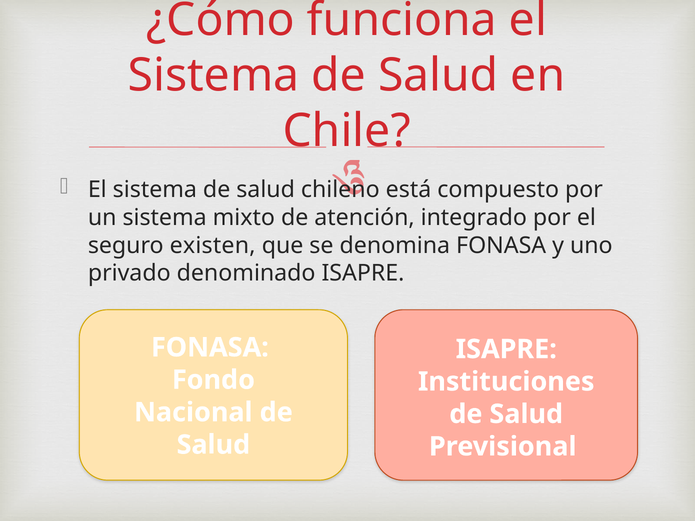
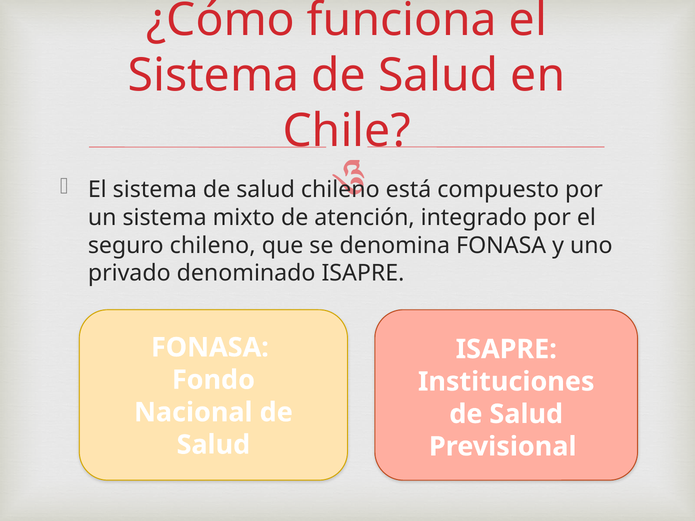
seguro existen: existen -> chileno (213, 245)
